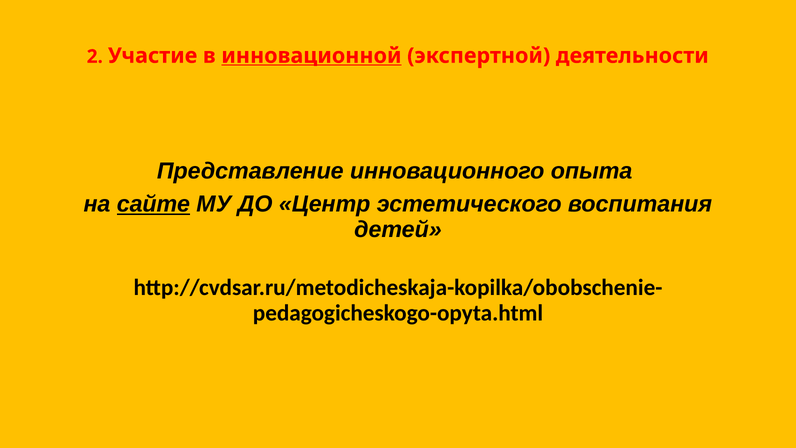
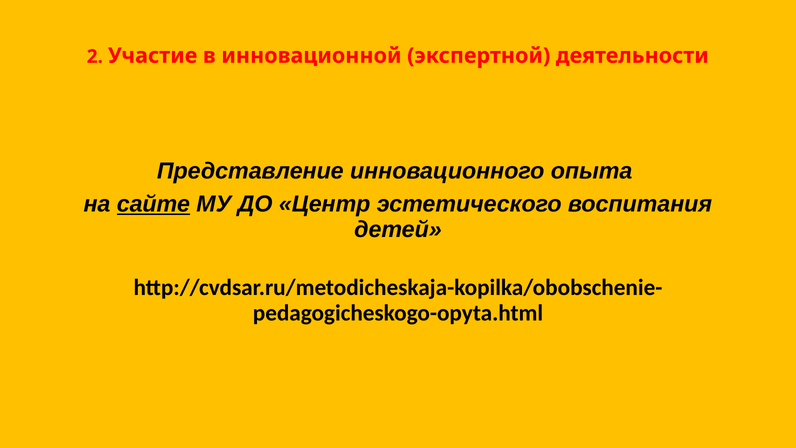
инновационной underline: present -> none (311, 56)
